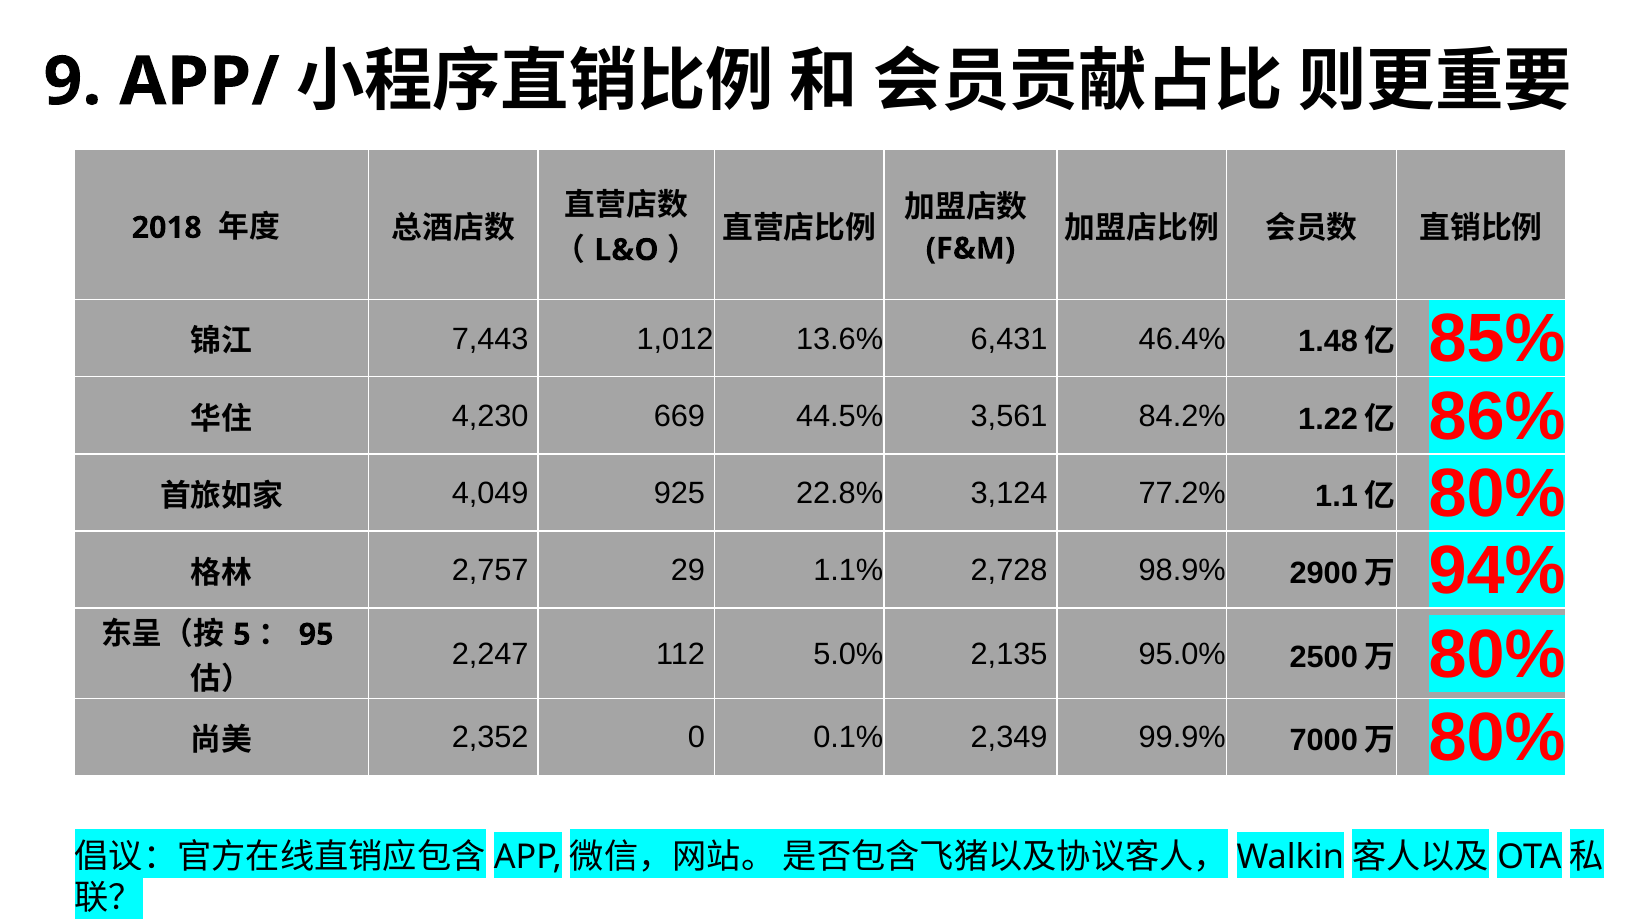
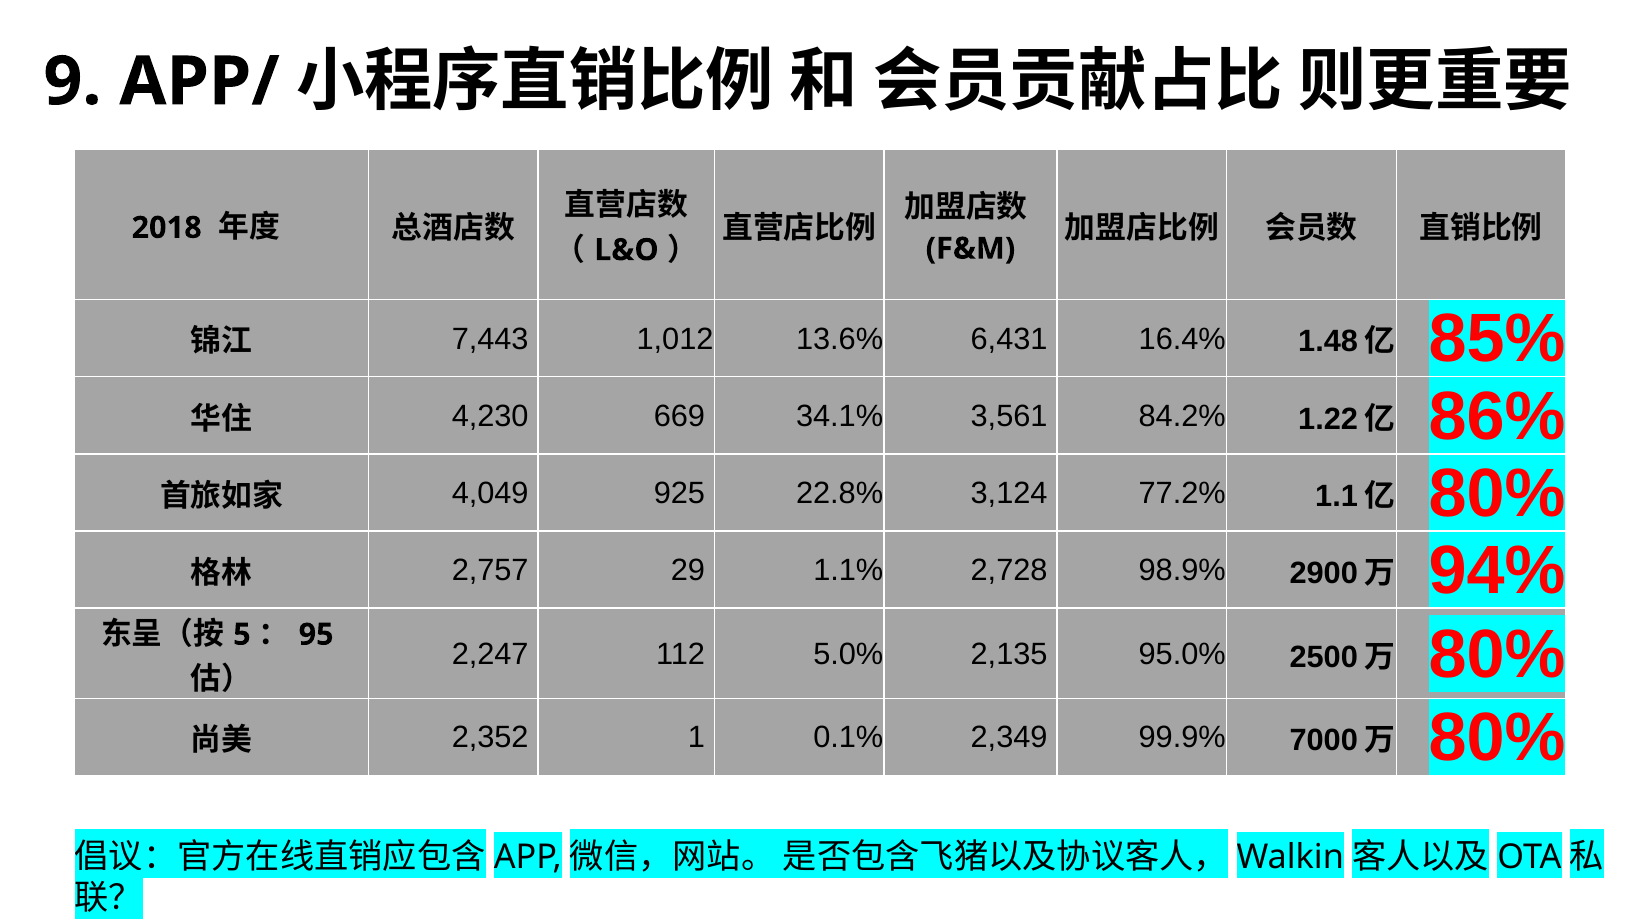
46.4%: 46.4% -> 16.4% (1182, 339)
44.5%: 44.5% -> 34.1% (840, 416)
0: 0 -> 1 (697, 738)
